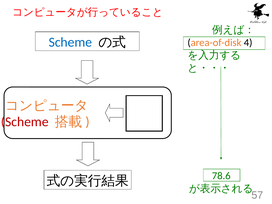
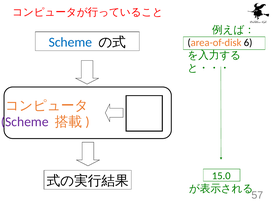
4: 4 -> 6 (248, 43)
Scheme colour: red -> purple (25, 122)
78.6: 78.6 -> 15.0 (221, 176)
